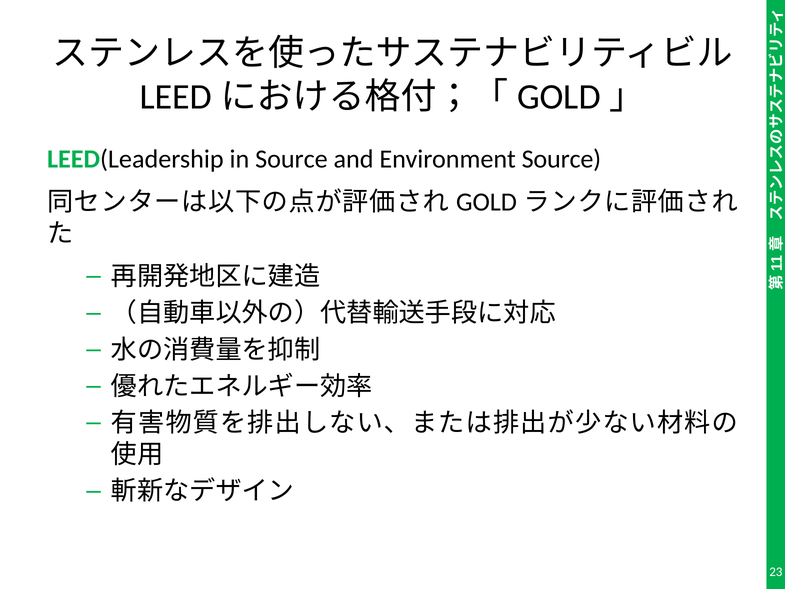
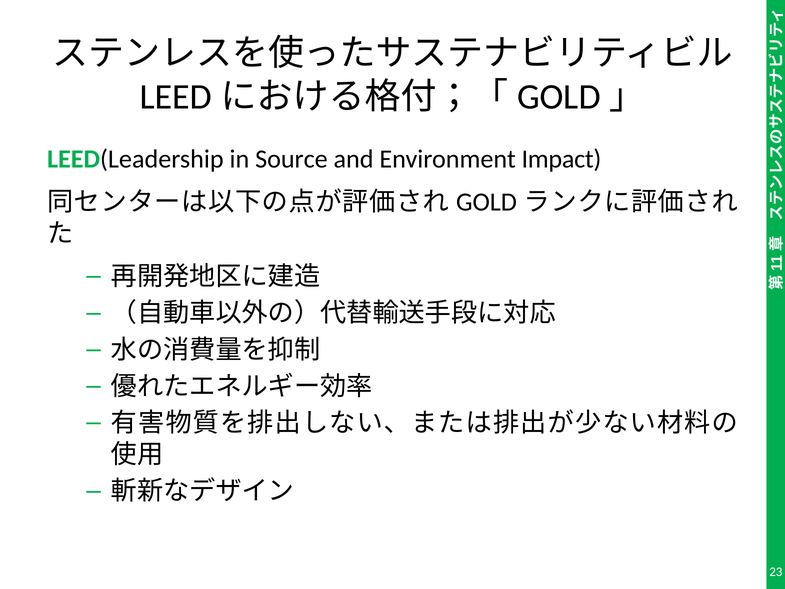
Environment Source: Source -> Impact (561, 159)
